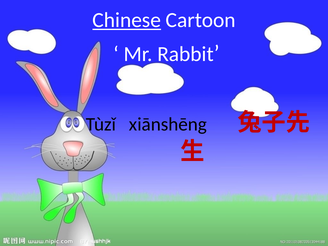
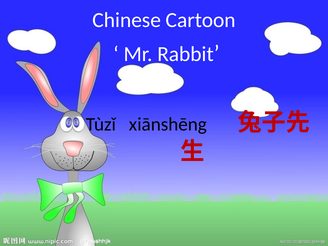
Chinese underline: present -> none (127, 20)
